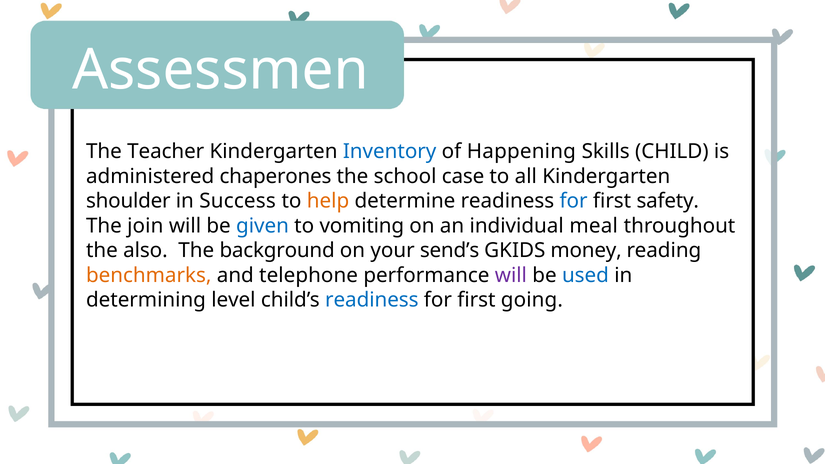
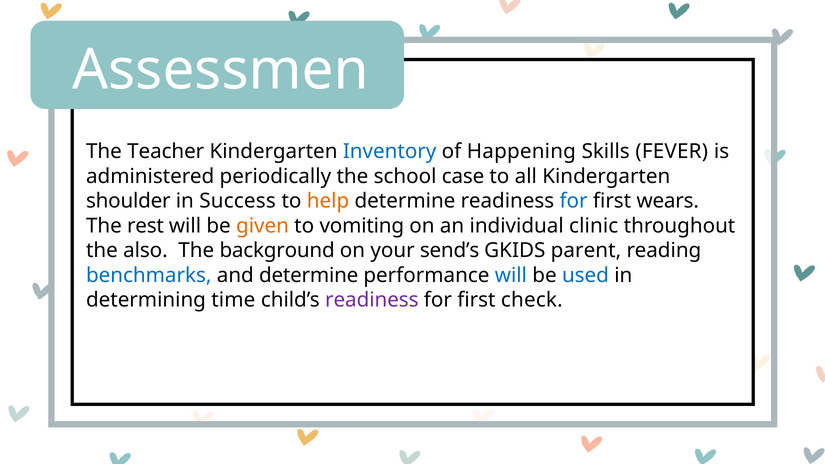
CHILD: CHILD -> FEVER (672, 152)
chaperones: chaperones -> periodically (275, 176)
safety: safety -> wears (668, 201)
join: join -> rest (145, 226)
given colour: blue -> orange (262, 226)
meal: meal -> clinic (594, 226)
money: money -> parent (586, 251)
benchmarks colour: orange -> blue (149, 275)
and telephone: telephone -> determine (309, 275)
will colour: purple -> blue (511, 275)
level: level -> time (233, 300)
readiness colour: blue -> purple (372, 300)
going: going -> check (532, 300)
